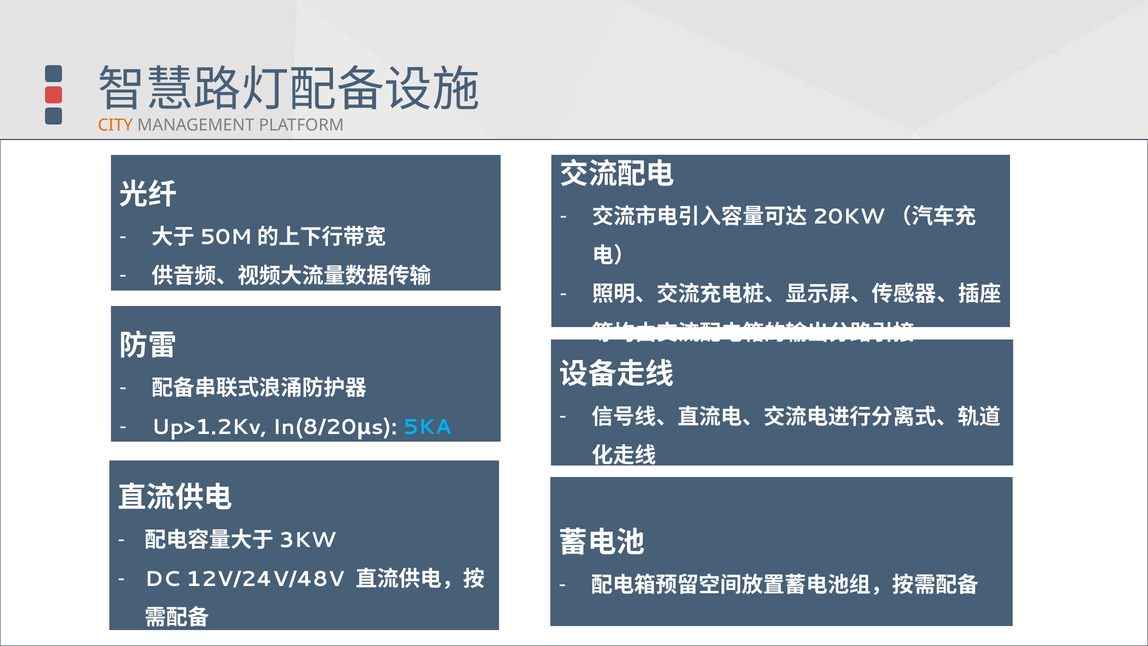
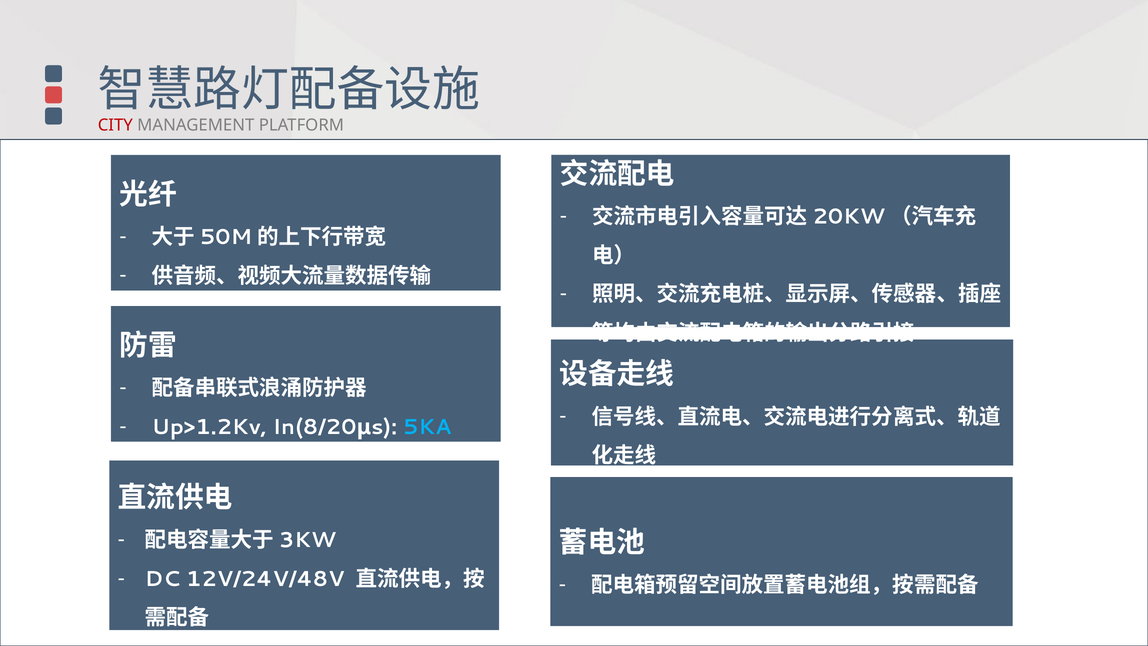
CITY colour: orange -> red (115, 125)
